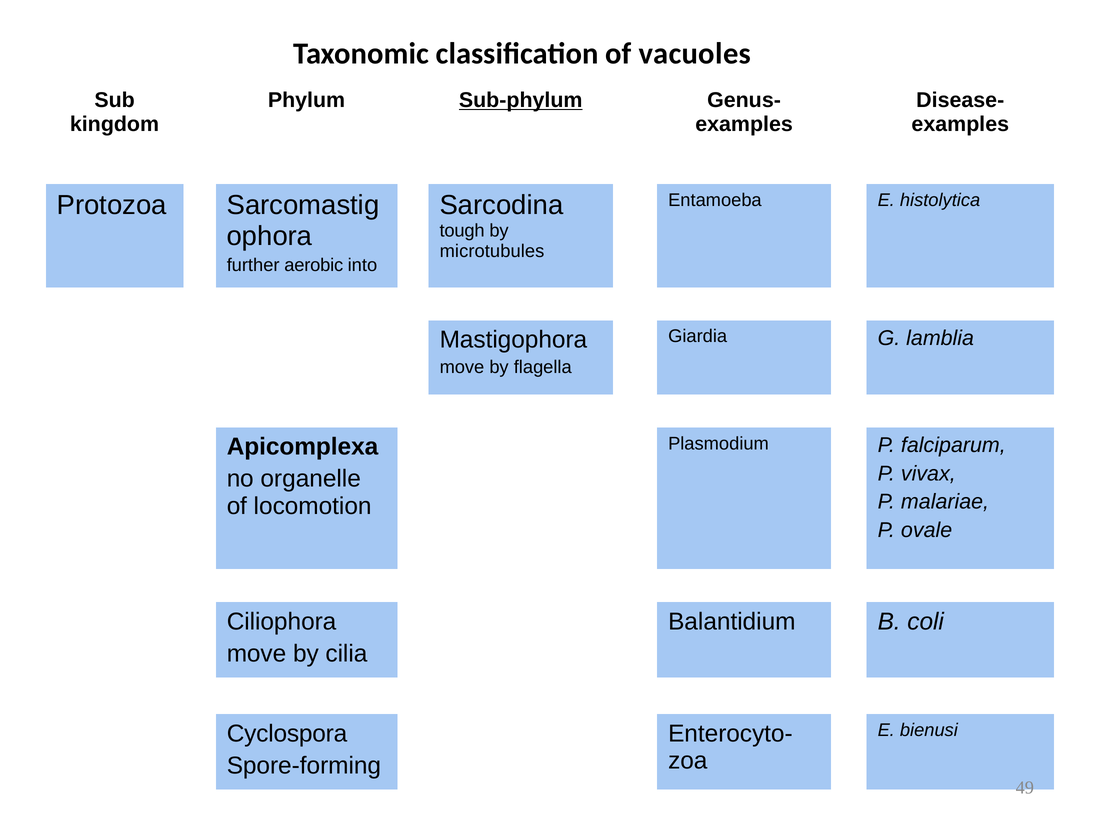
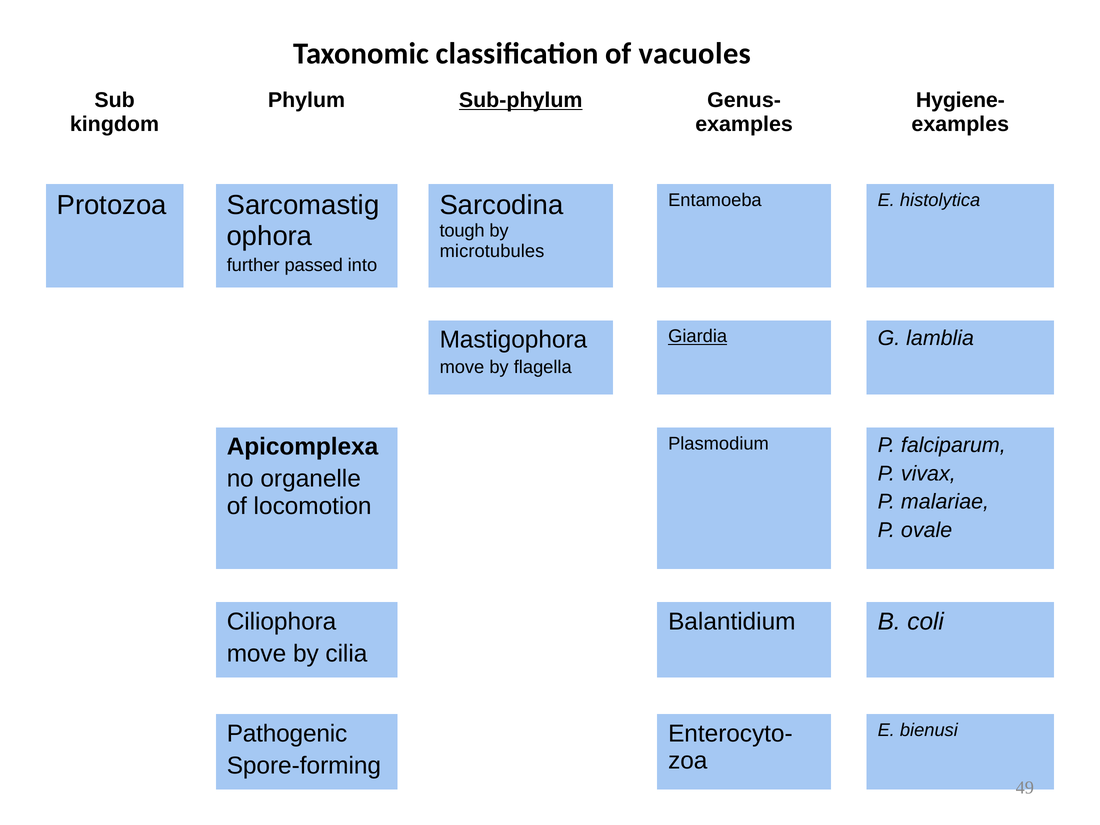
Disease-: Disease- -> Hygiene- (960, 100)
aerobic: aerobic -> passed (314, 265)
Giardia underline: none -> present (698, 336)
Cyclospora: Cyclospora -> Pathogenic (287, 734)
